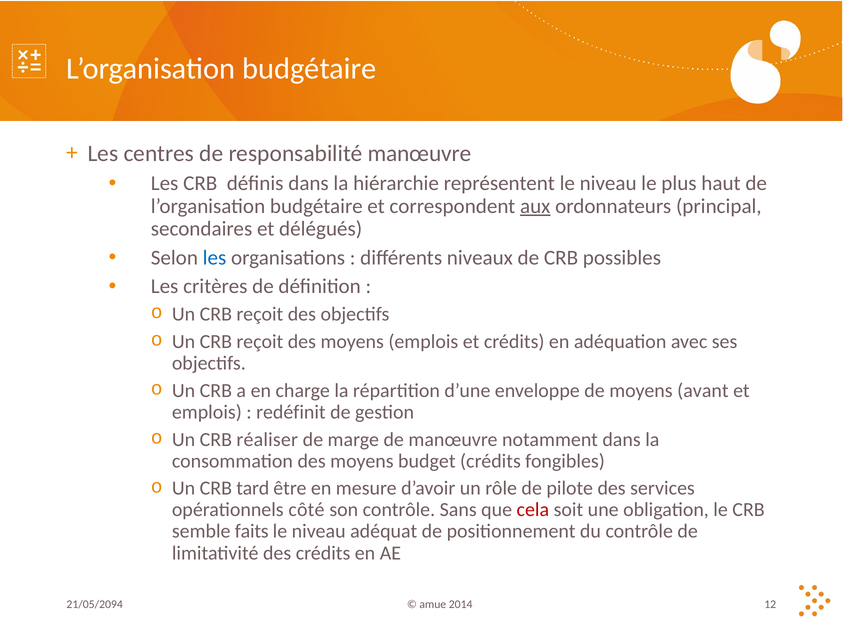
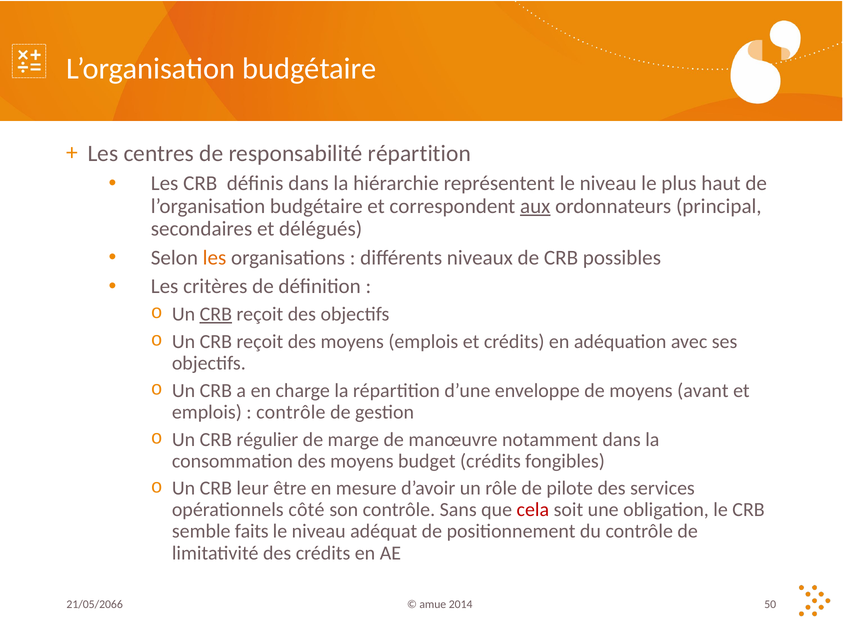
responsabilité manœuvre: manœuvre -> répartition (419, 153)
les colour: blue -> orange (215, 258)
CRB underline: none -> present (216, 314)
redéfinit: redéfinit -> contrôle (291, 412)
réaliser: réaliser -> régulier (267, 439)
tard: tard -> leur (253, 488)
21/05/2094: 21/05/2094 -> 21/05/2066 (95, 604)
12: 12 -> 50 (770, 604)
